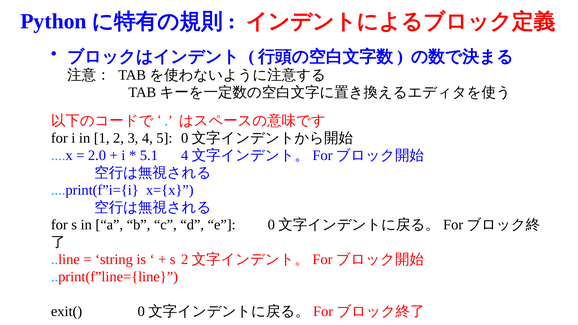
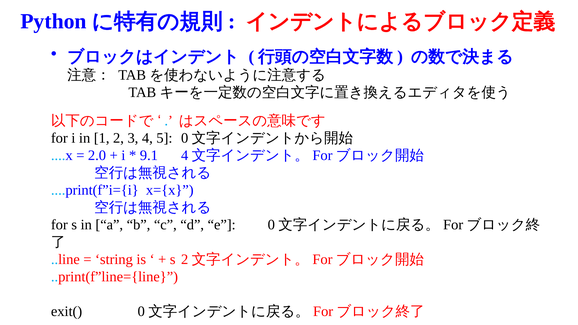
5.1: 5.1 -> 9.1 (149, 155)
